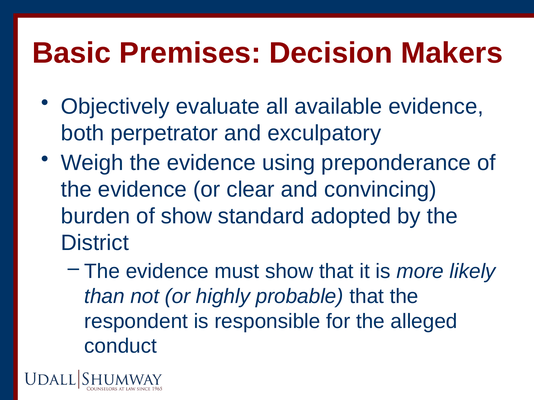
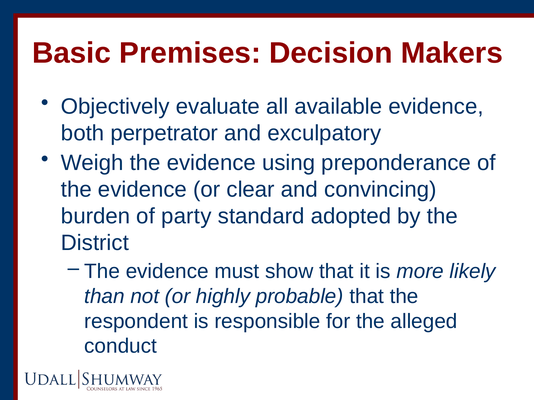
of show: show -> party (186, 216)
